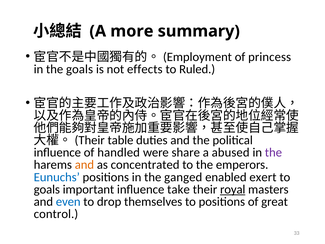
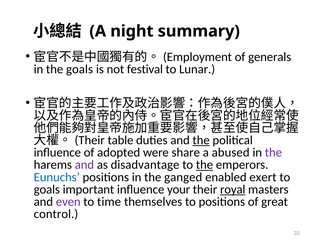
more: more -> night (132, 31)
princess: princess -> generals (270, 57)
effects: effects -> festival (145, 69)
Ruled: Ruled -> Lunar (197, 69)
the underline: none -> present (201, 140)
handled: handled -> adopted (119, 152)
and colour: orange -> purple (84, 165)
concentrated: concentrated -> disadvantage (145, 165)
the underline: none -> present (204, 165)
take: take -> your (179, 189)
even colour: blue -> purple (68, 202)
drop: drop -> time (109, 202)
